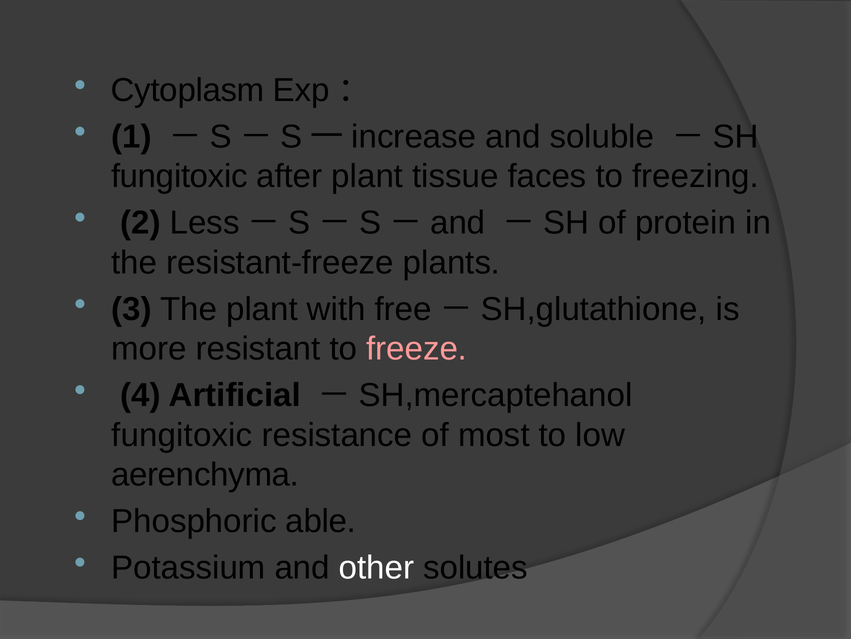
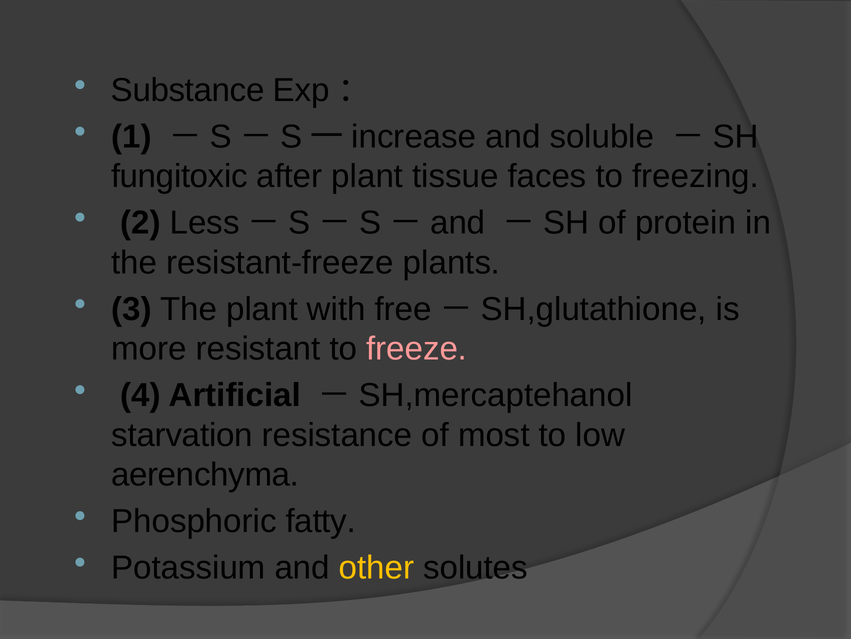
Cytoplasm: Cytoplasm -> Substance (188, 90)
fungitoxic: fungitoxic -> starvation (182, 435)
able: able -> fatty (321, 521)
other colour: white -> yellow (376, 567)
